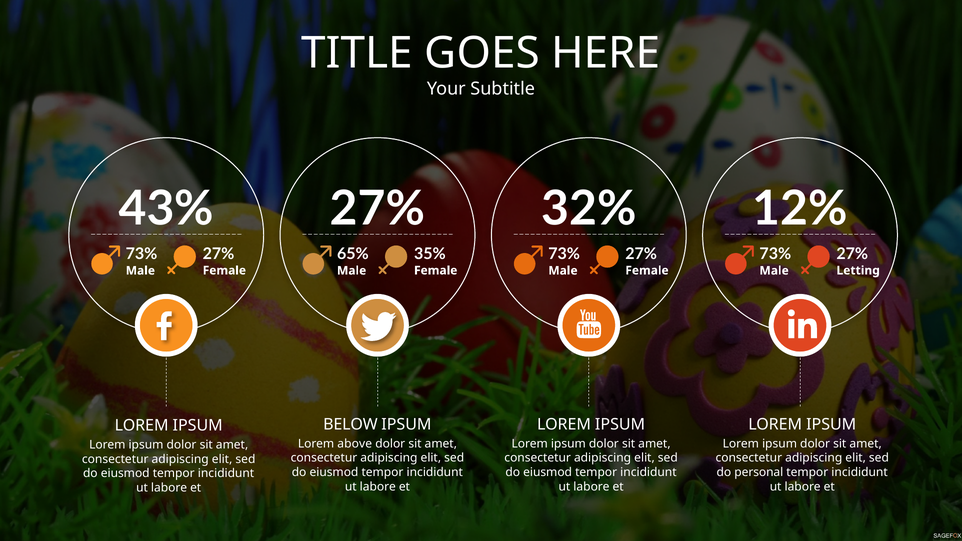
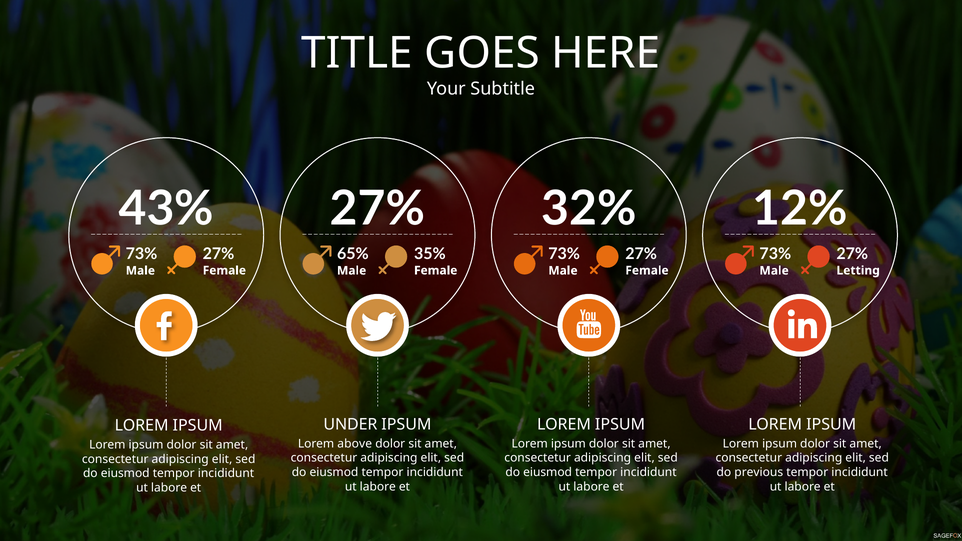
BELOW: BELOW -> UNDER (350, 425)
personal: personal -> previous (759, 473)
